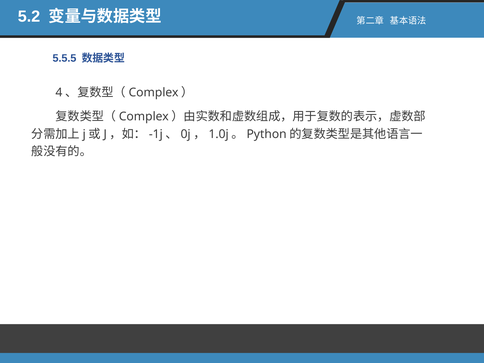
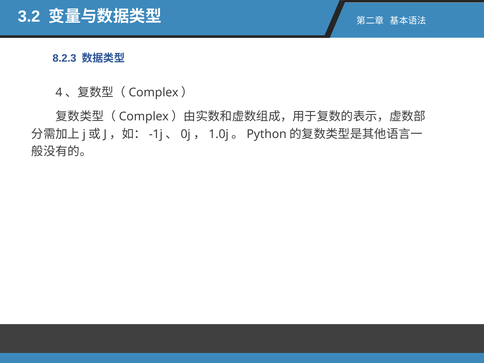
5.2: 5.2 -> 3.2 (29, 17)
5.5.5: 5.5.5 -> 8.2.3 (64, 58)
